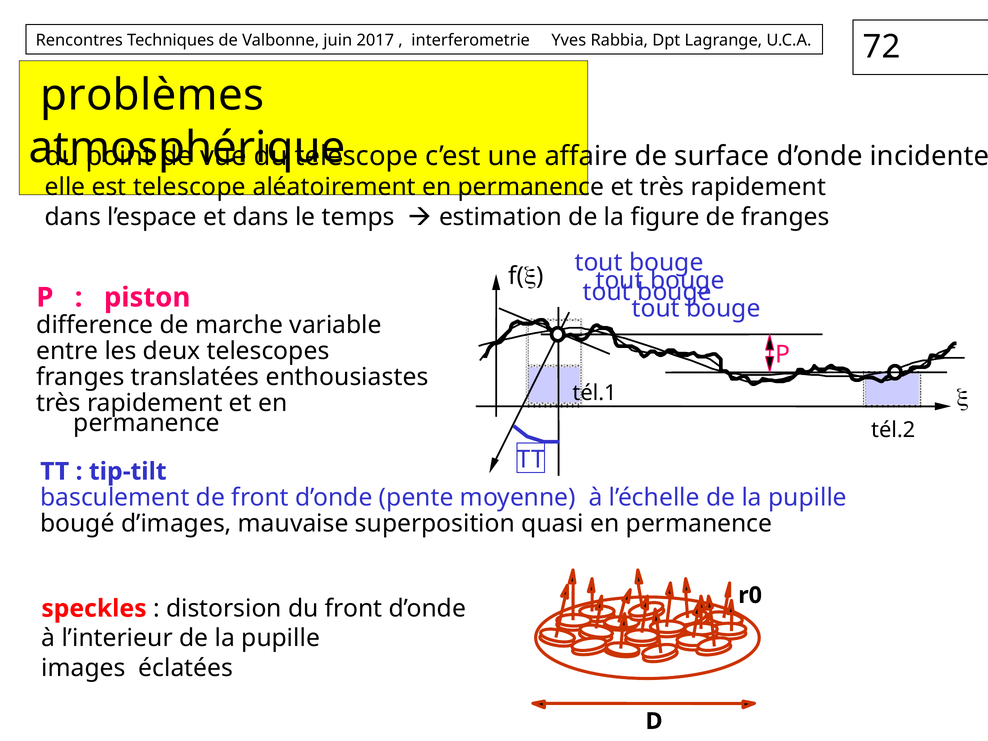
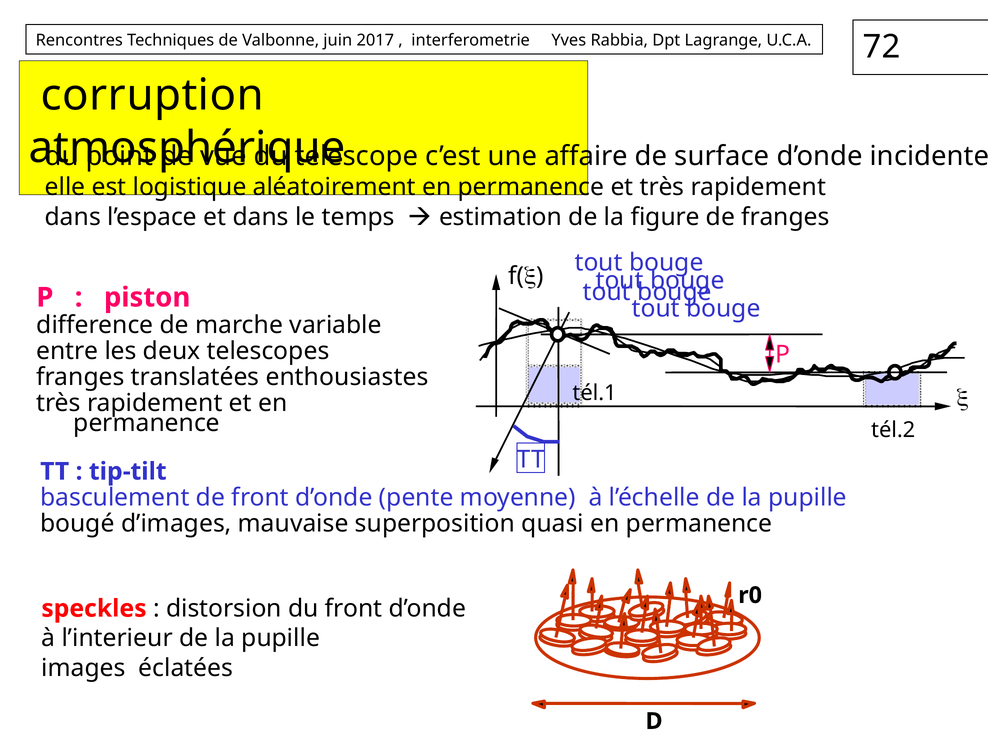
problèmes: problèmes -> corruption (152, 95)
est telescope: telescope -> logistique (190, 187)
